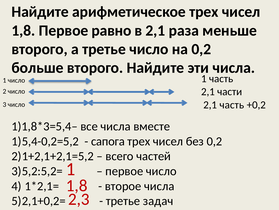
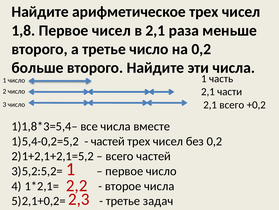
Первое равно: равно -> чисел (111, 30)
2,1 часть: часть -> всего (232, 105)
сапога: сапога -> частей (108, 141)
1,8: 1,8 -> 2,2 (77, 185)
